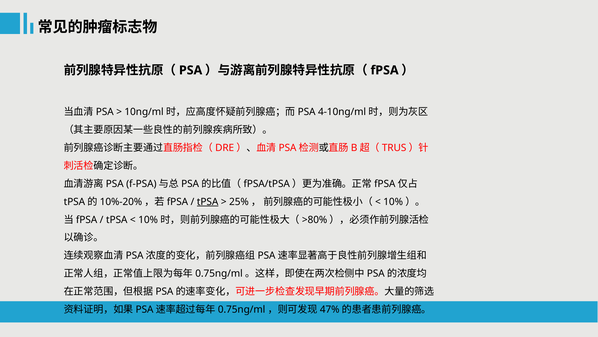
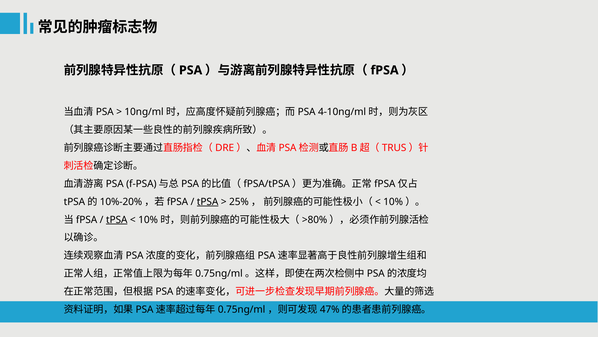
tPSA underline: none -> present (117, 219)
